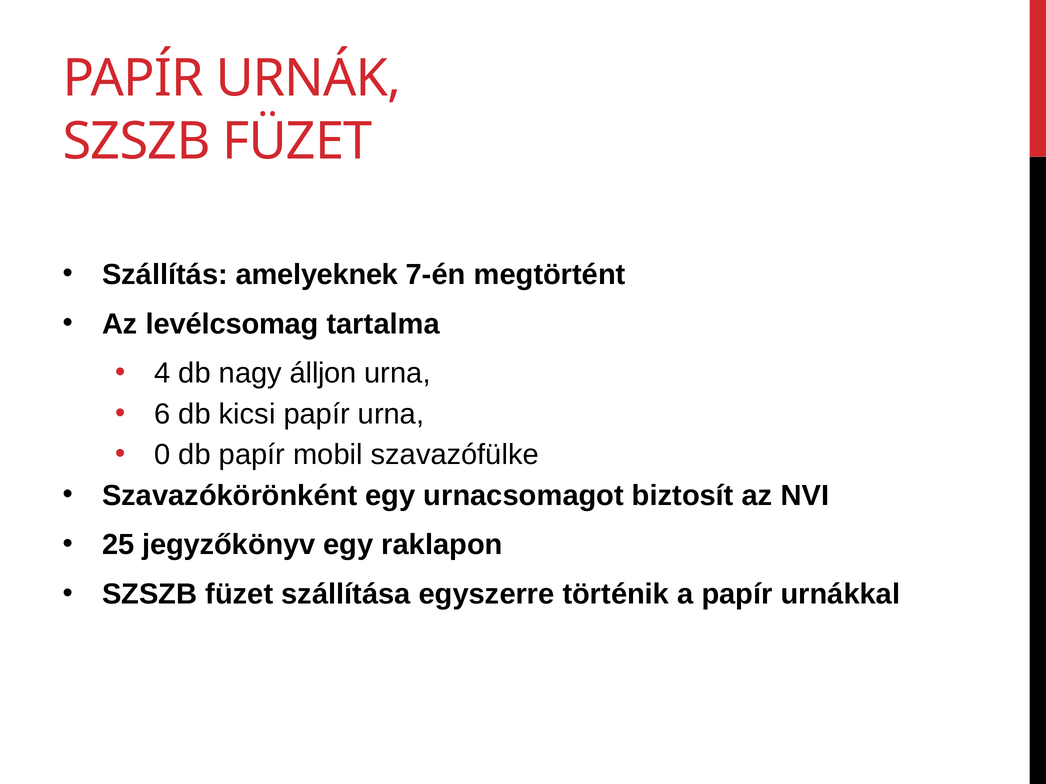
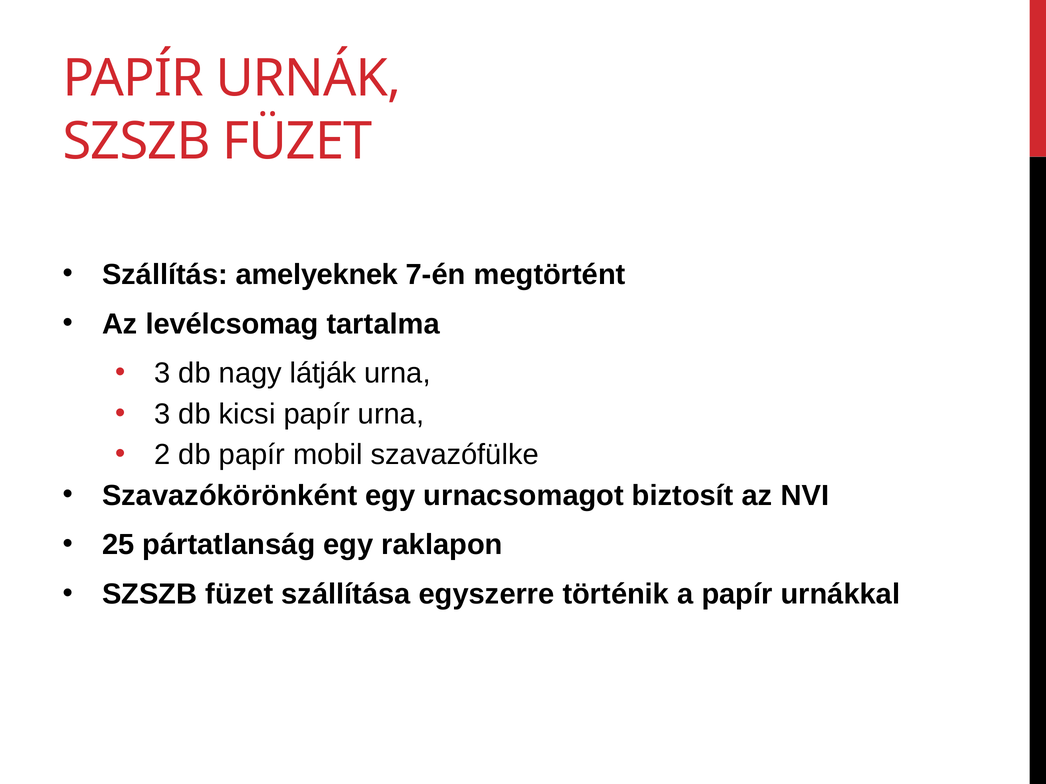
4: 4 -> 3 (162, 374)
álljon: álljon -> látják (323, 374)
6: 6 -> 3 (162, 414)
0: 0 -> 2 (162, 455)
jegyzőkönyv: jegyzőkönyv -> pártatlanság (229, 545)
